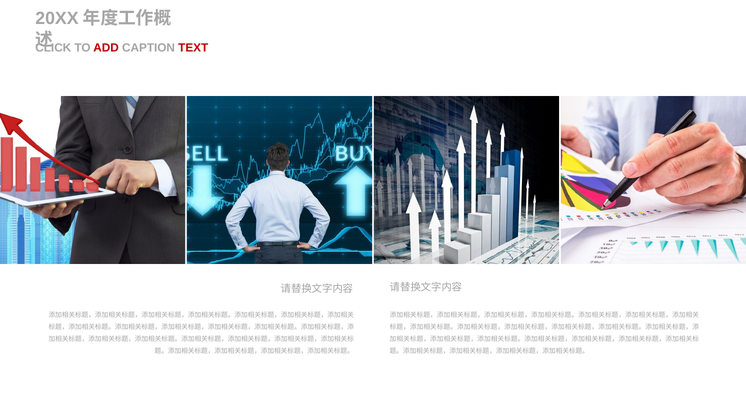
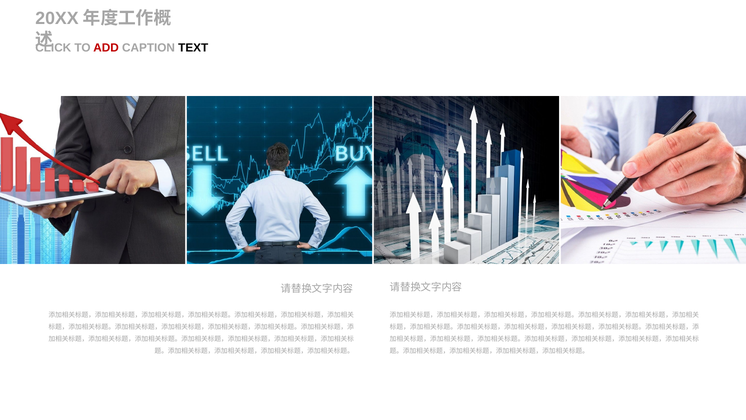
TEXT colour: red -> black (193, 48)
